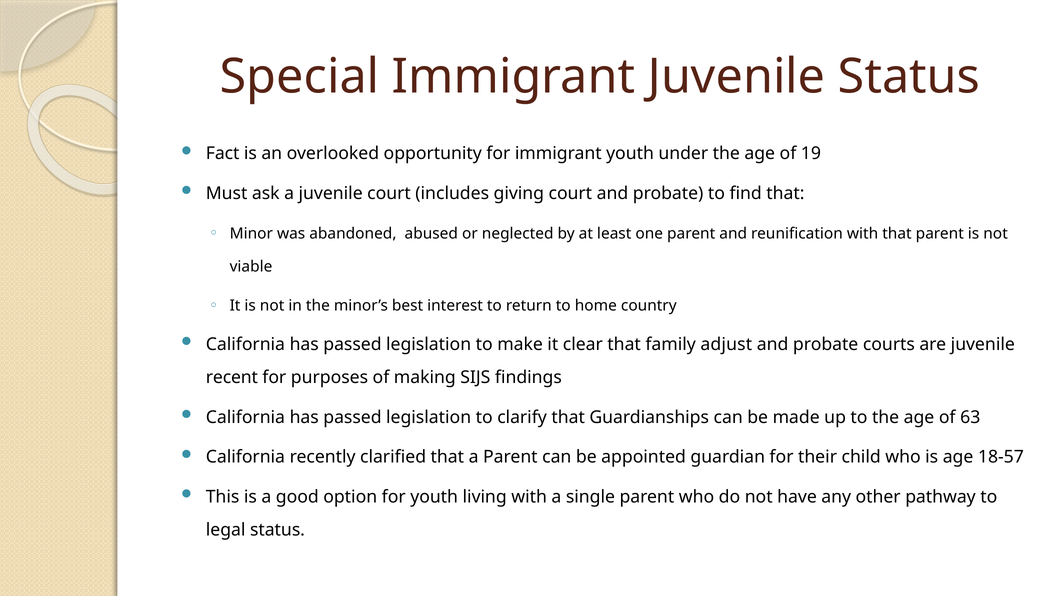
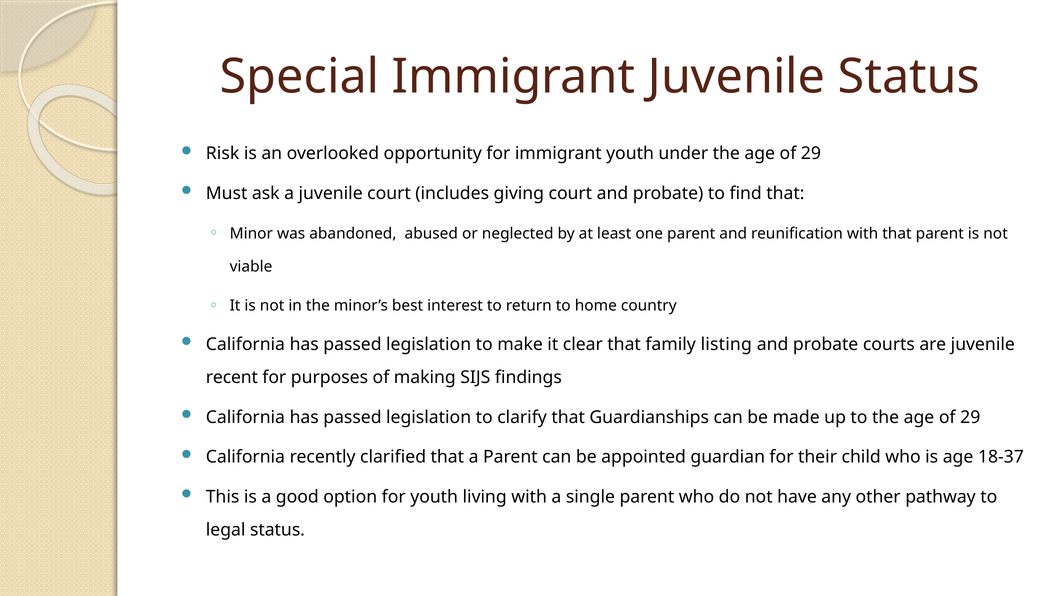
Fact: Fact -> Risk (223, 153)
19: 19 -> 29 (811, 153)
adjust: adjust -> listing (726, 344)
63: 63 -> 29 (970, 417)
18-57: 18-57 -> 18-37 (1001, 457)
